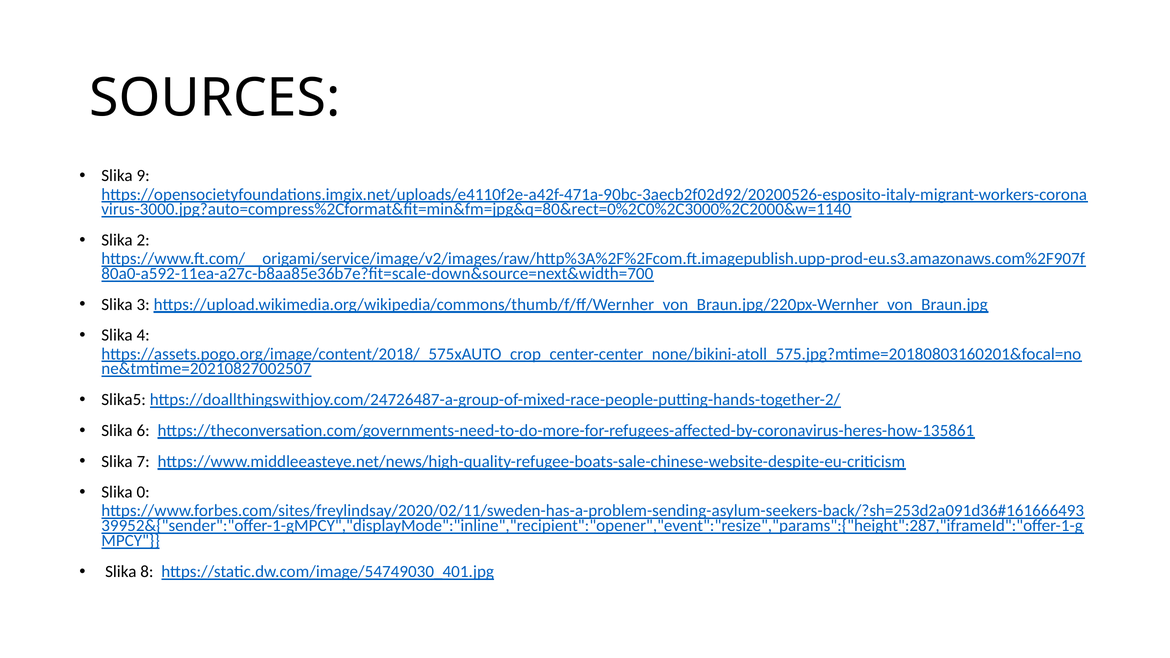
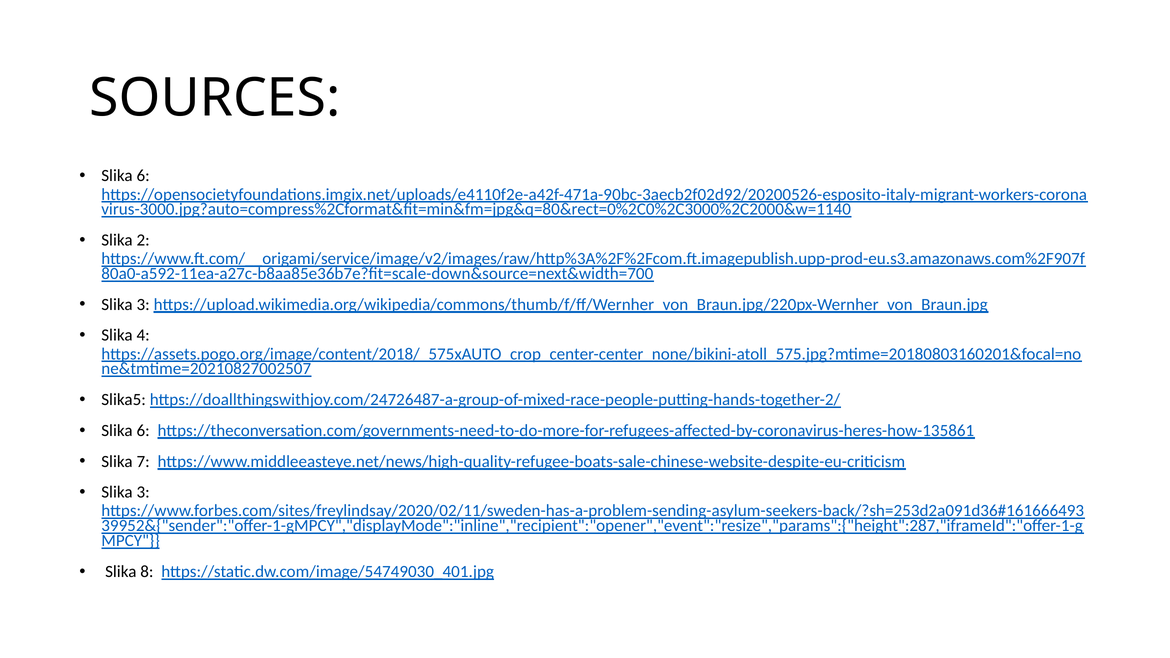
9: 9 -> 6 (143, 176)
0: 0 -> 3 (143, 492)
